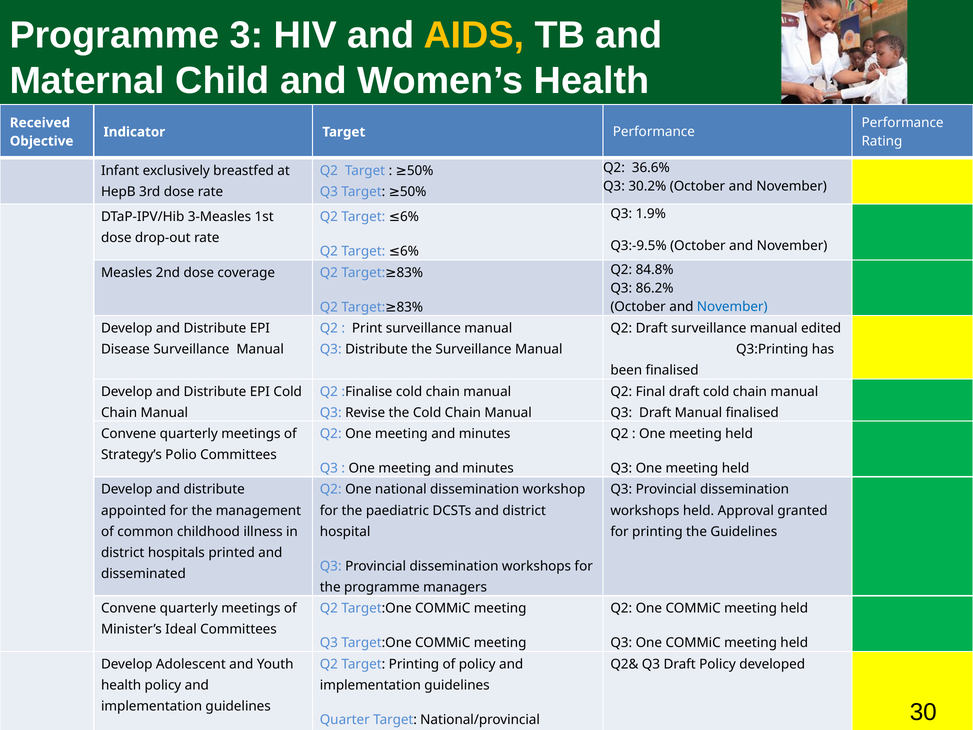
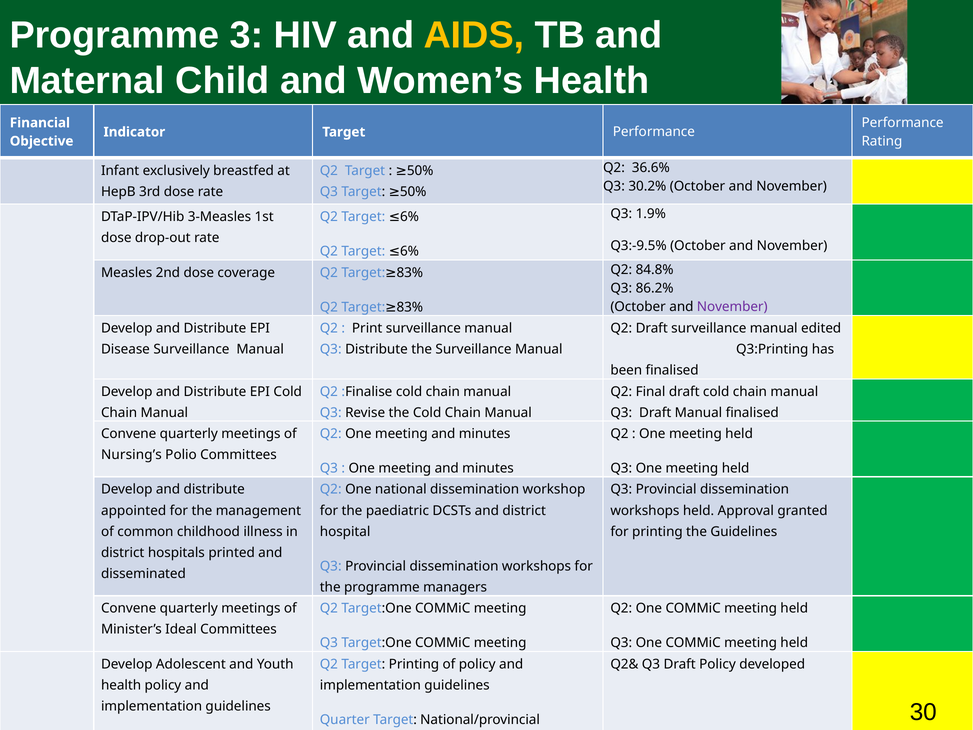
Received: Received -> Financial (40, 123)
November colour: blue -> purple (732, 306)
Strategy’s: Strategy’s -> Nursing’s (131, 455)
